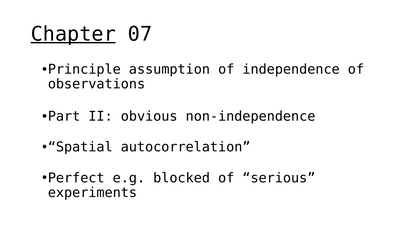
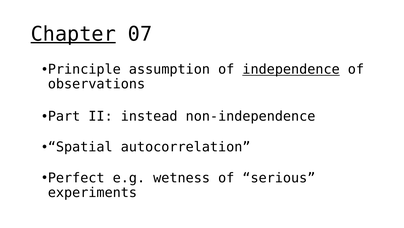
independence underline: none -> present (291, 69)
obvious: obvious -> instead (149, 116)
blocked: blocked -> wetness (182, 177)
